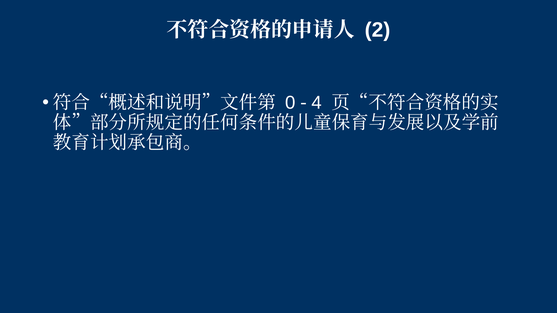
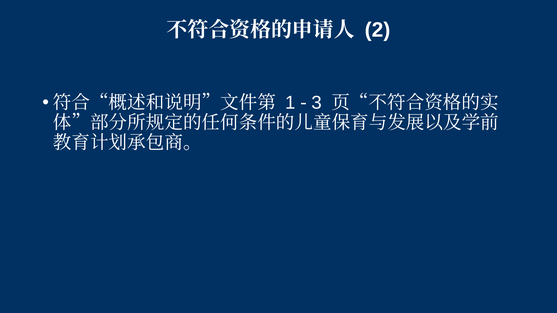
0: 0 -> 1 (290, 103)
4: 4 -> 3 (317, 103)
